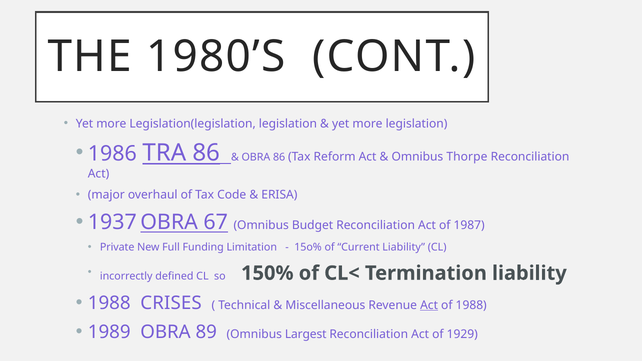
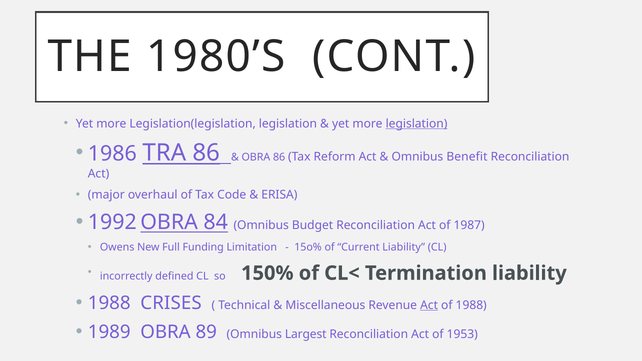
legislation underline: none -> present (417, 124)
Thorpe: Thorpe -> Benefit (467, 157)
1937: 1937 -> 1992 (112, 222)
67: 67 -> 84 (216, 222)
Private: Private -> Owens (117, 247)
1929: 1929 -> 1953 (462, 334)
